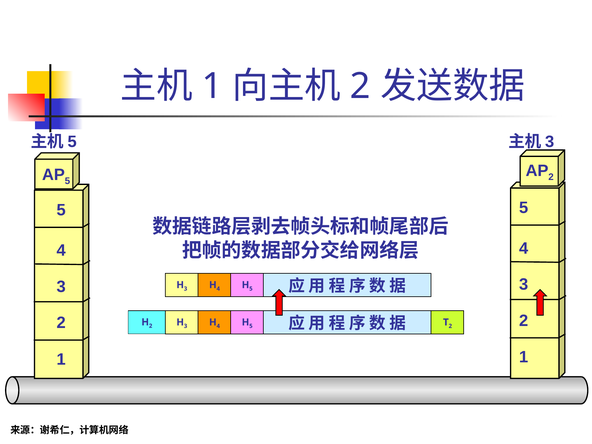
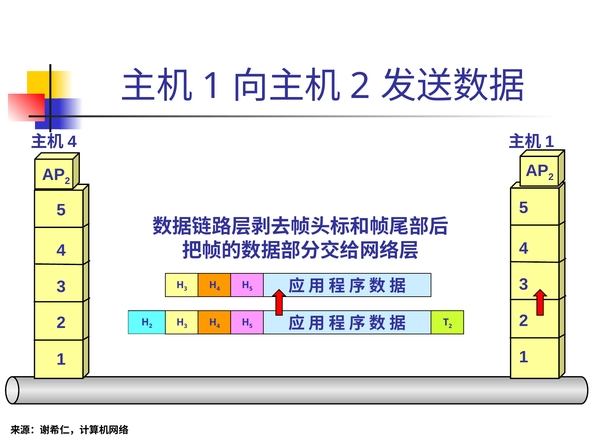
5: 5 -> 4 (72, 142)
3: 3 -> 1 (550, 142)
5: 5 -> 2 (67, 181)
